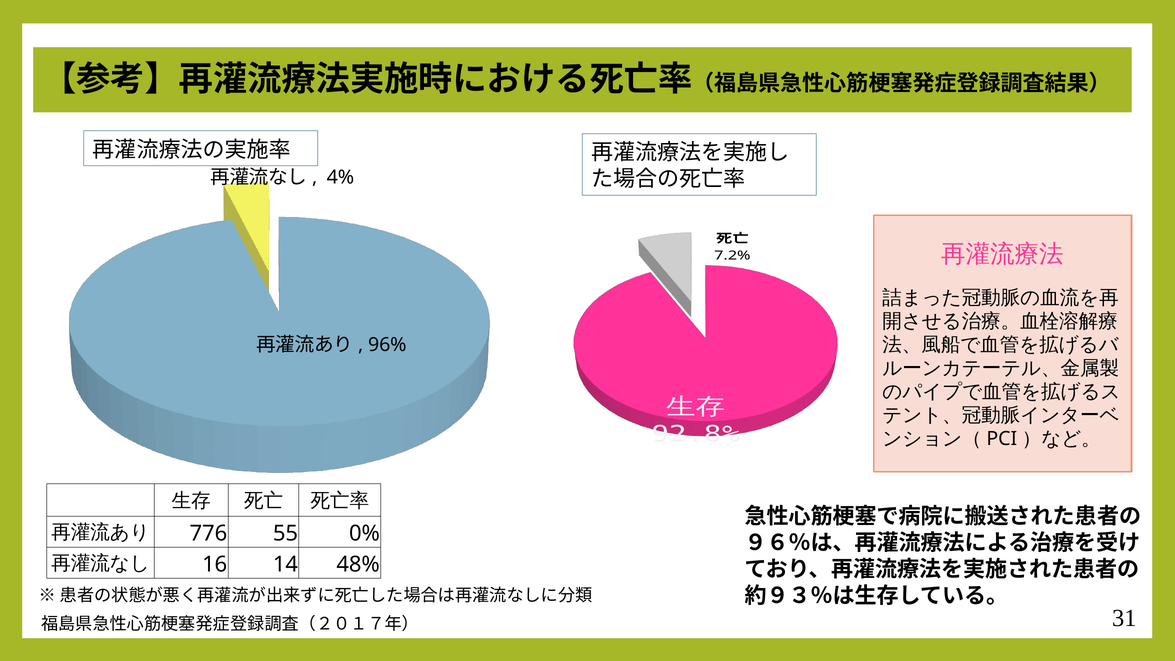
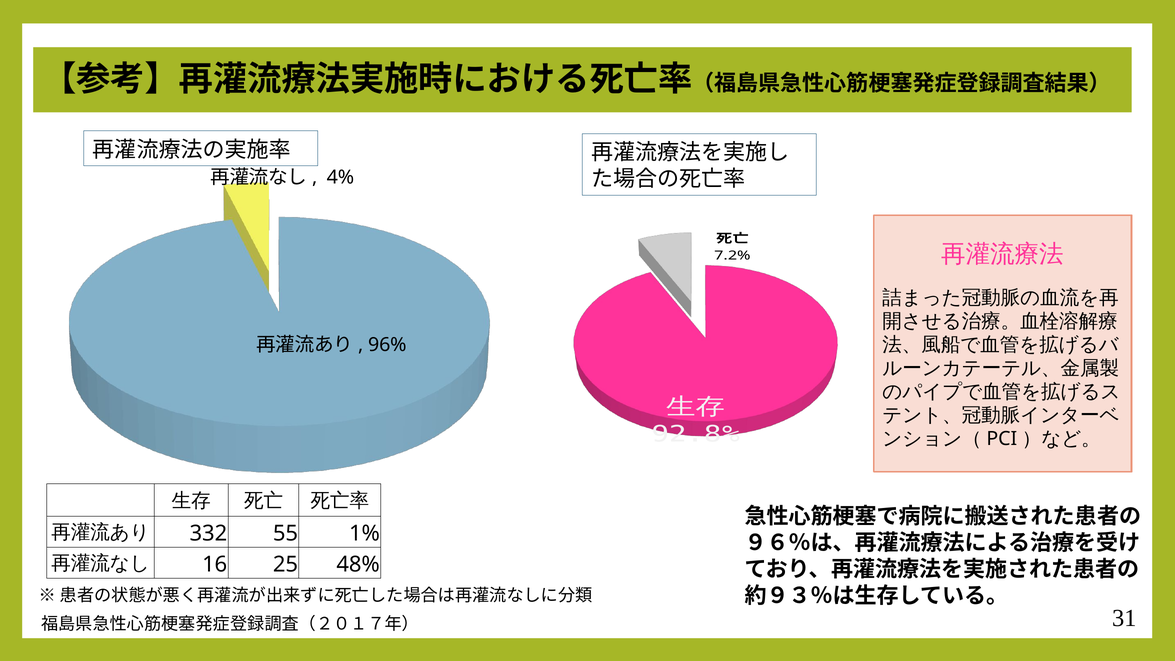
776: 776 -> 332 (208, 534)
0%: 0% -> 1% (364, 534)
14: 14 -> 25 (286, 564)
